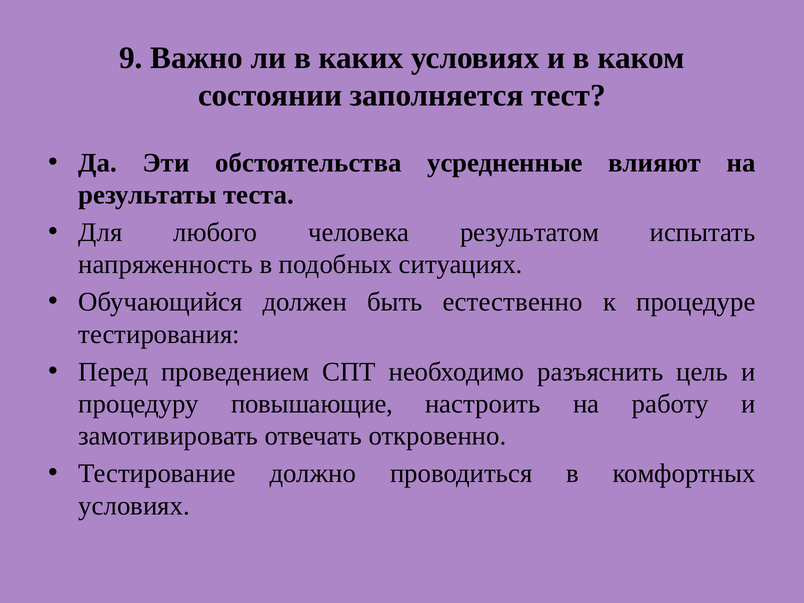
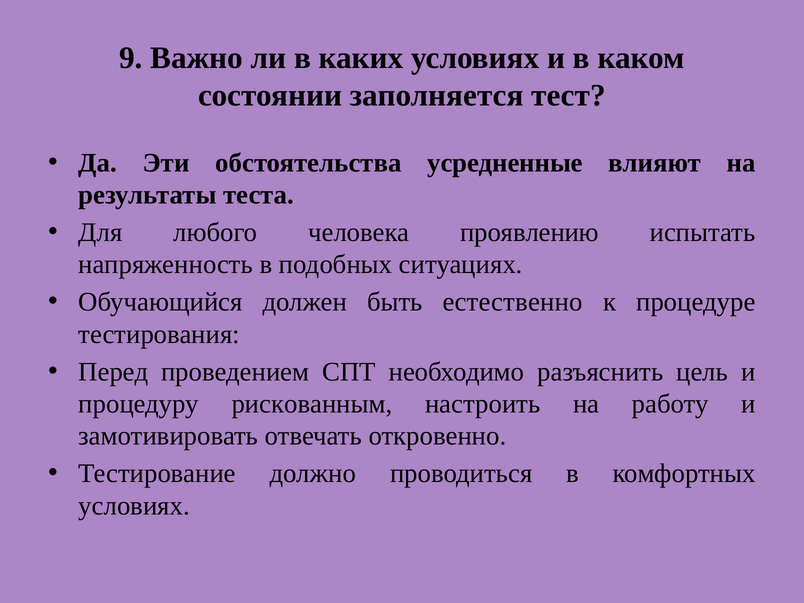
результатом: результатом -> проявлению (530, 232)
повышающие: повышающие -> рискованным (312, 404)
